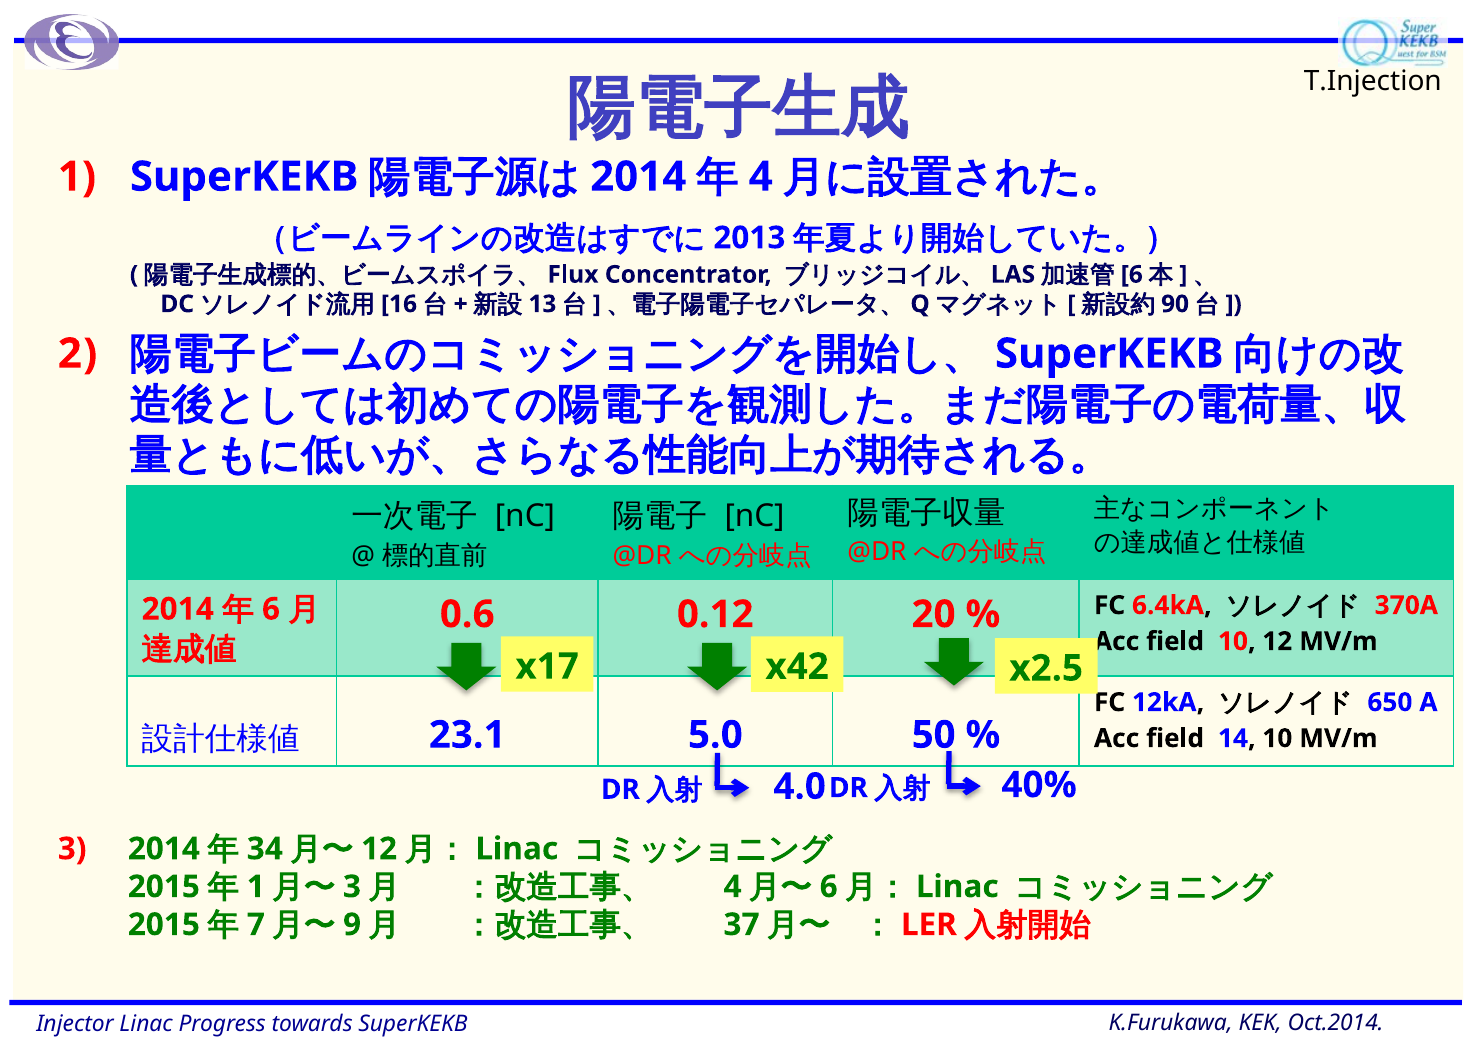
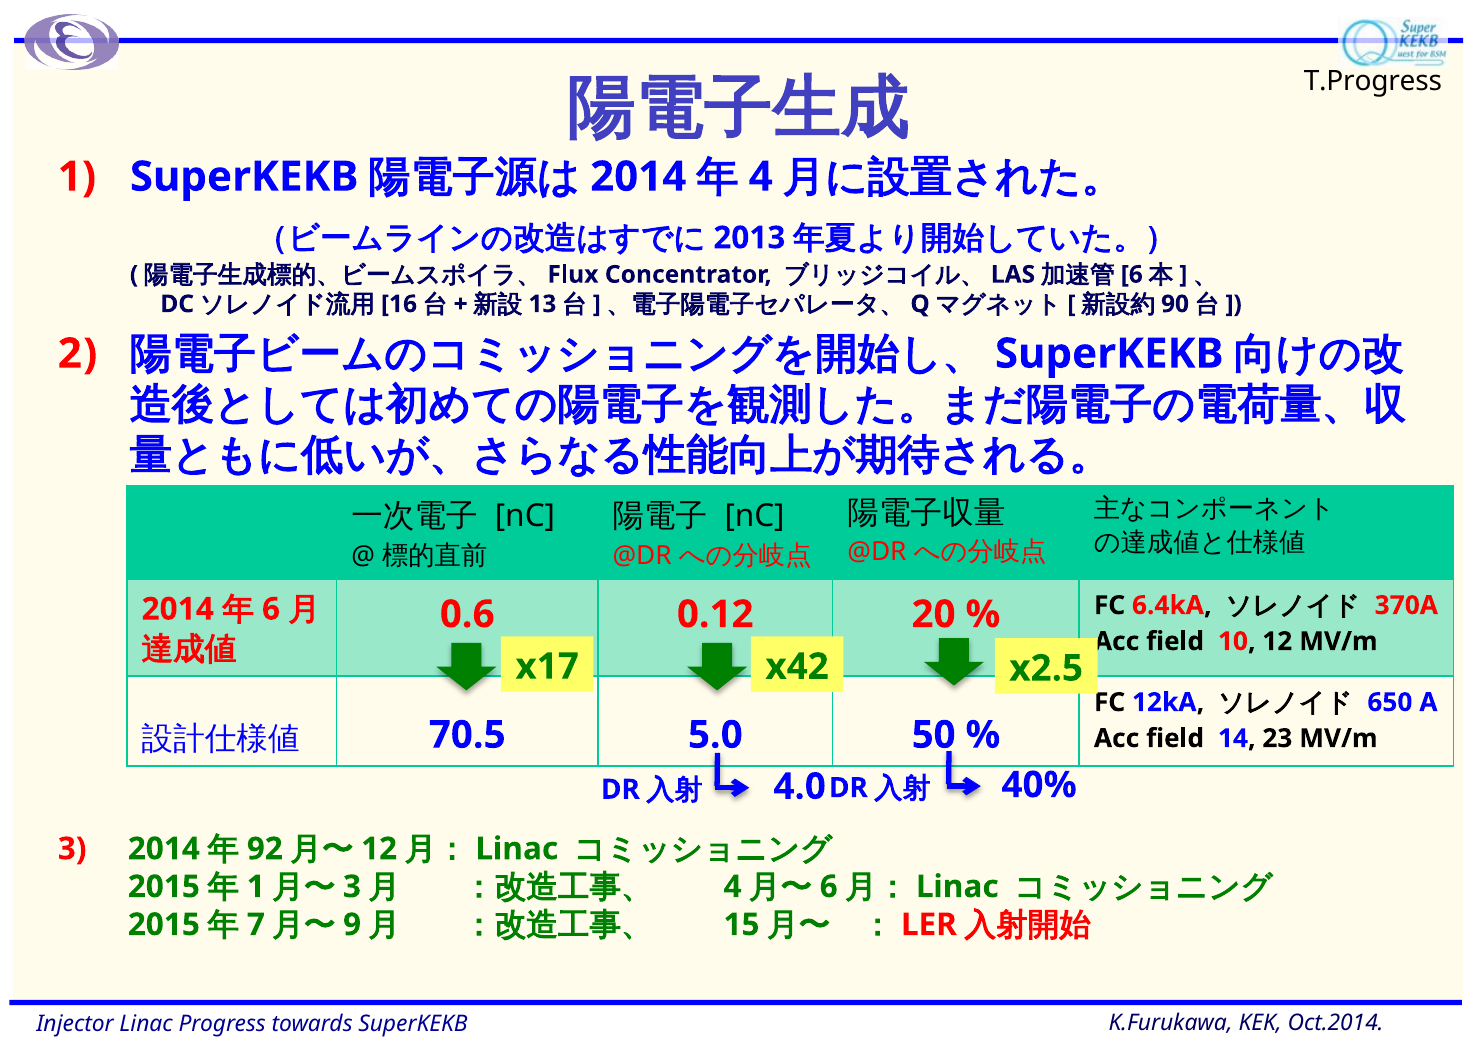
T.Injection: T.Injection -> T.Progress (1373, 81)
23.1: 23.1 -> 70.5 (467, 735)
14 10: 10 -> 23 (1277, 738)
34: 34 -> 92 (265, 849)
37: 37 -> 15 (742, 925)
